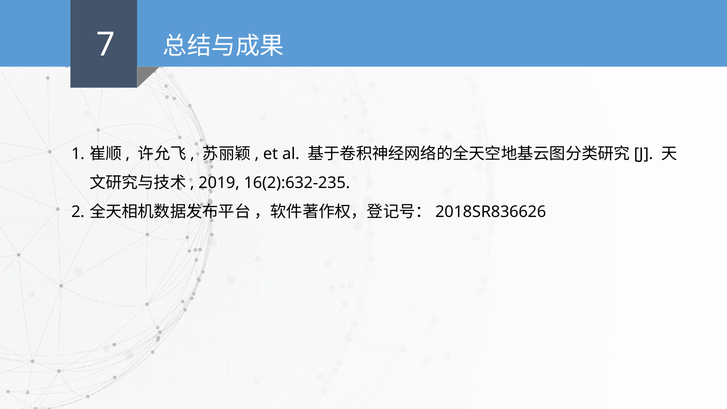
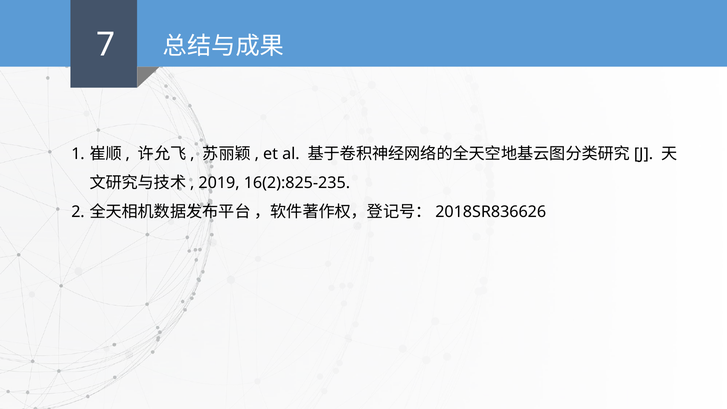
16(2):632-235: 16(2):632-235 -> 16(2):825-235 (297, 183)
